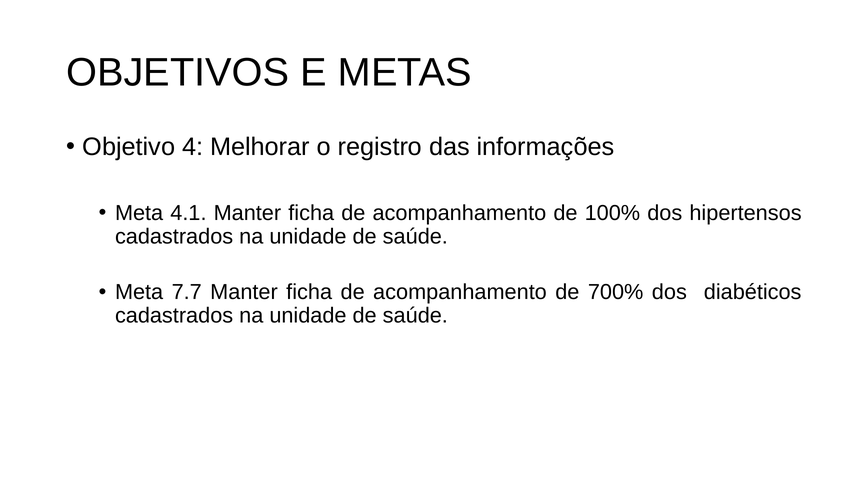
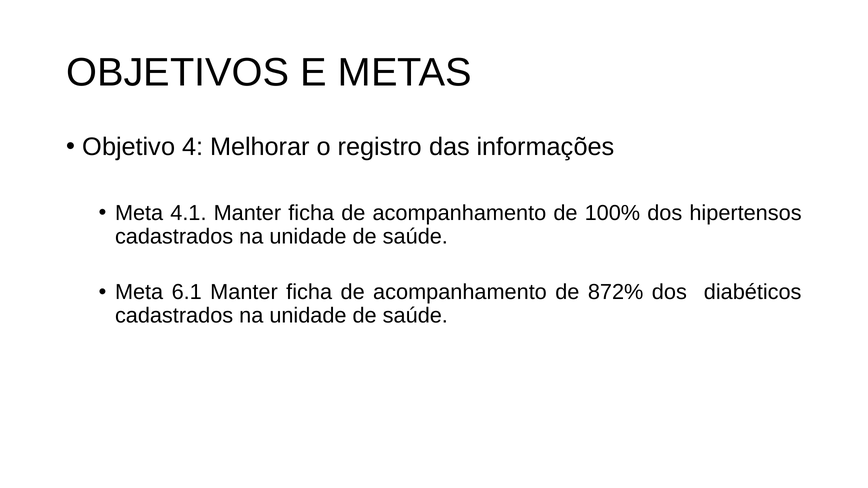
7.7: 7.7 -> 6.1 (187, 292)
700%: 700% -> 872% (616, 292)
